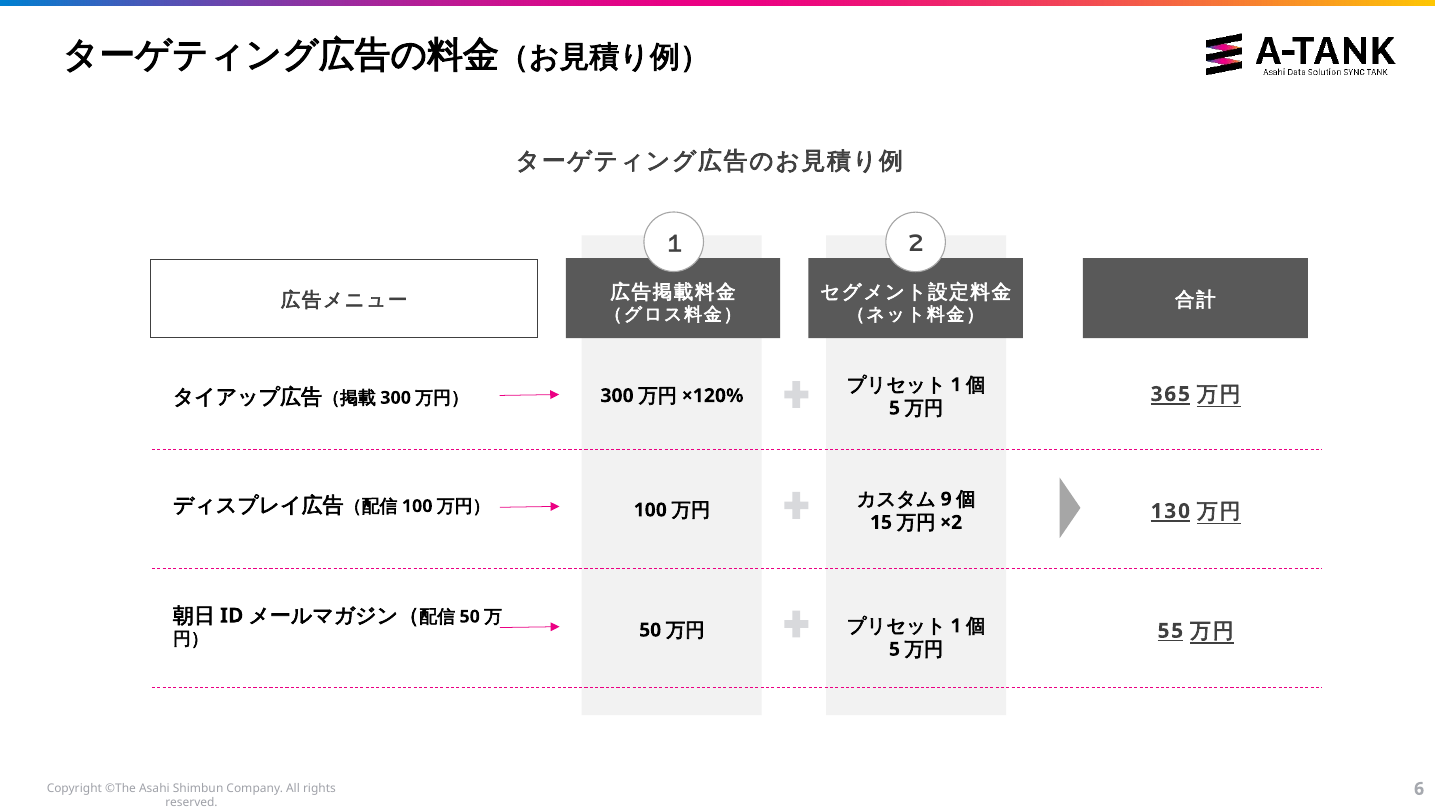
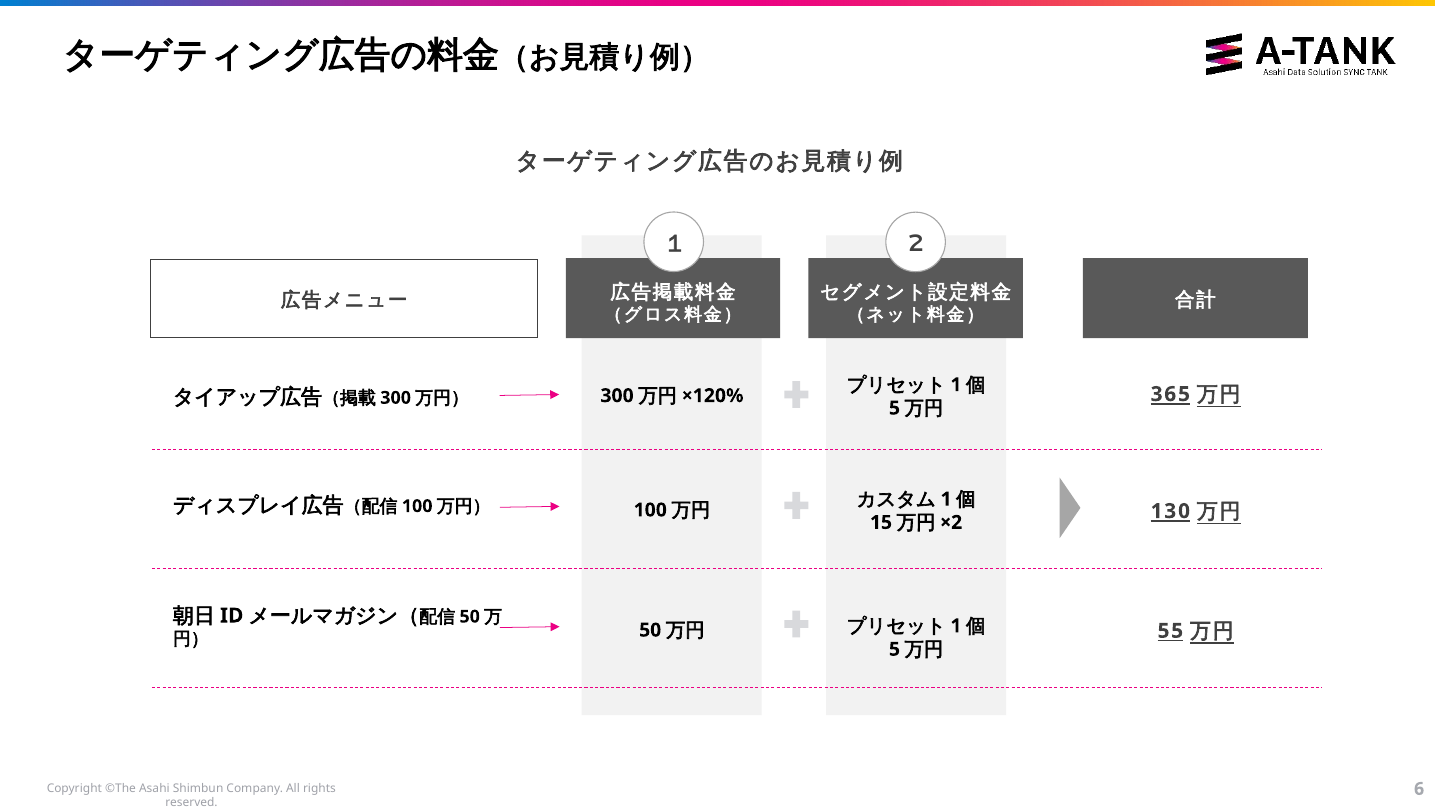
9: 9 -> 1 (946, 499)
